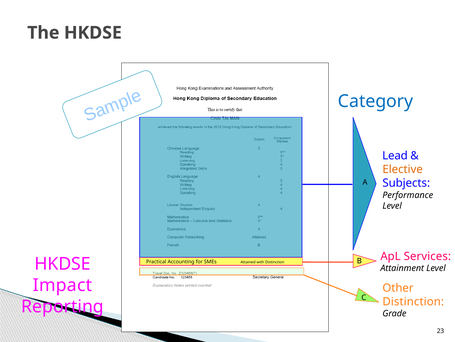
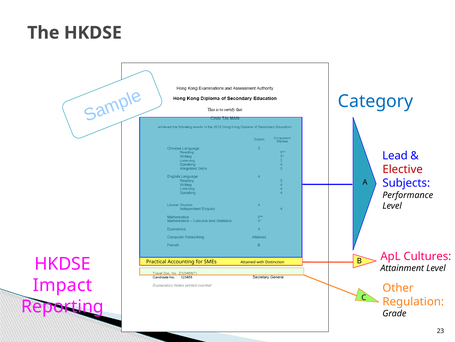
Elective colour: orange -> red (403, 169)
Services: Services -> Cultures (427, 256)
Distinction: Distinction -> Regulation (413, 301)
